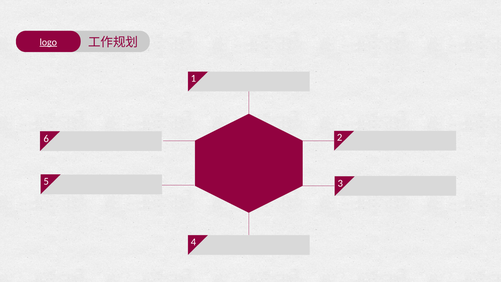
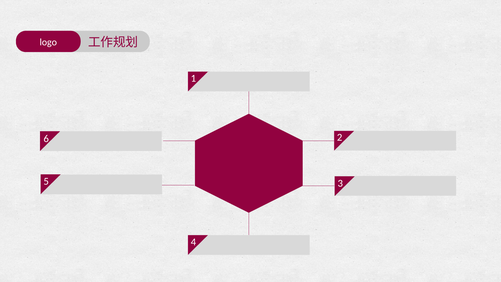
logo underline: present -> none (48, 42)
